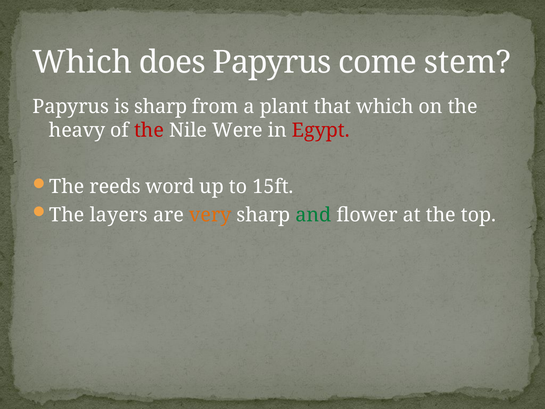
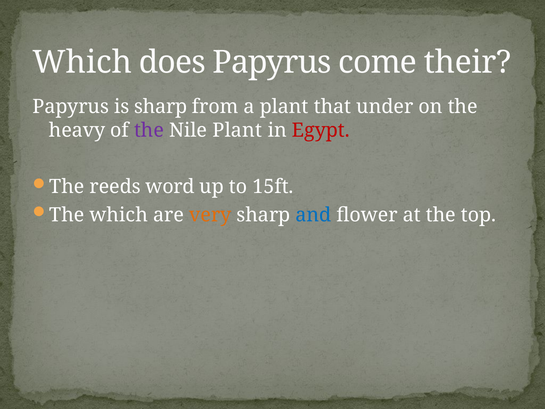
stem: stem -> their (468, 62)
that which: which -> under (385, 107)
the colour: red -> purple (149, 130)
Nile Were: Were -> Plant (237, 130)
The layers: layers -> which (119, 215)
and colour: green -> blue (313, 215)
